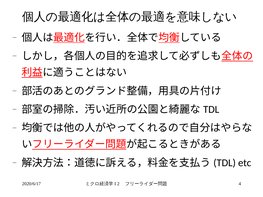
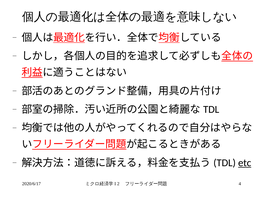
etc underline: none -> present (245, 163)
